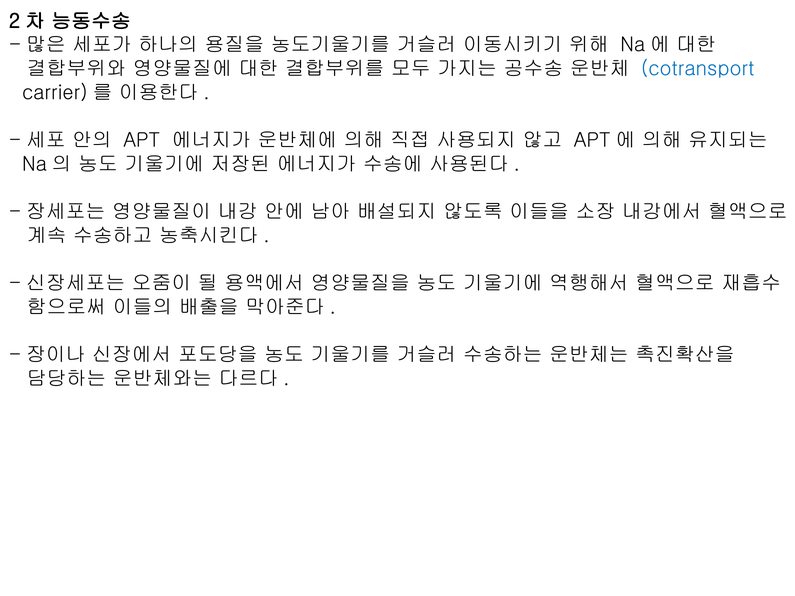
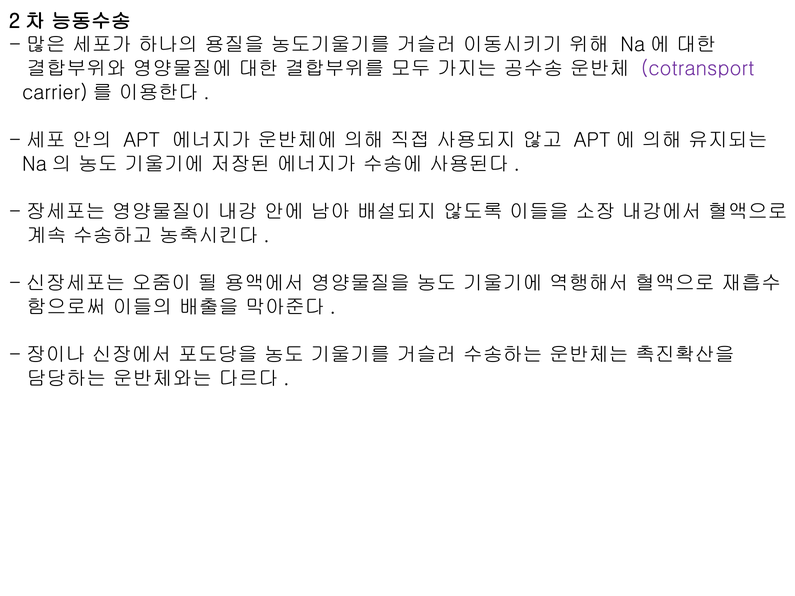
cotransport colour: blue -> purple (698, 69)
